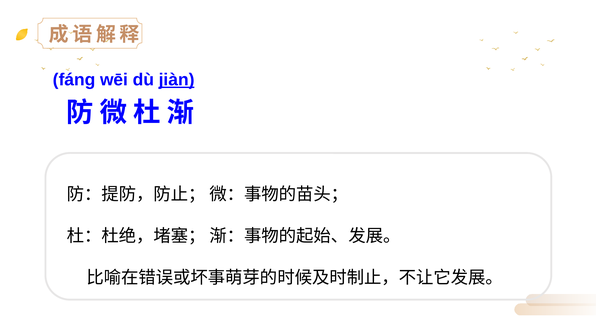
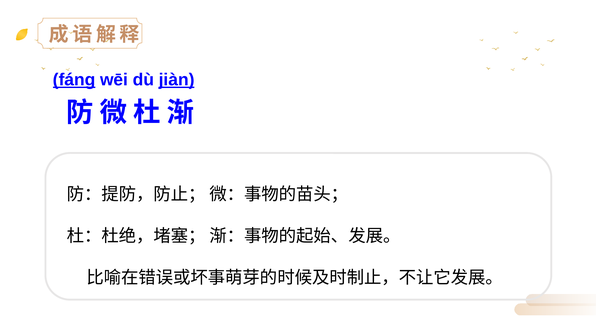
fáng underline: none -> present (74, 80)
